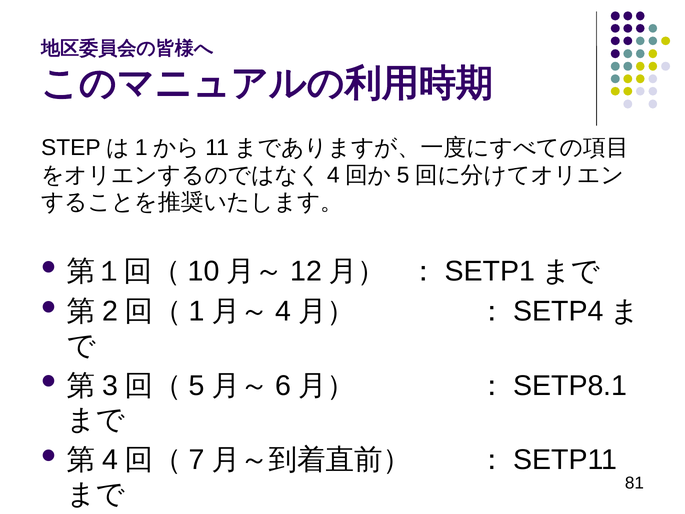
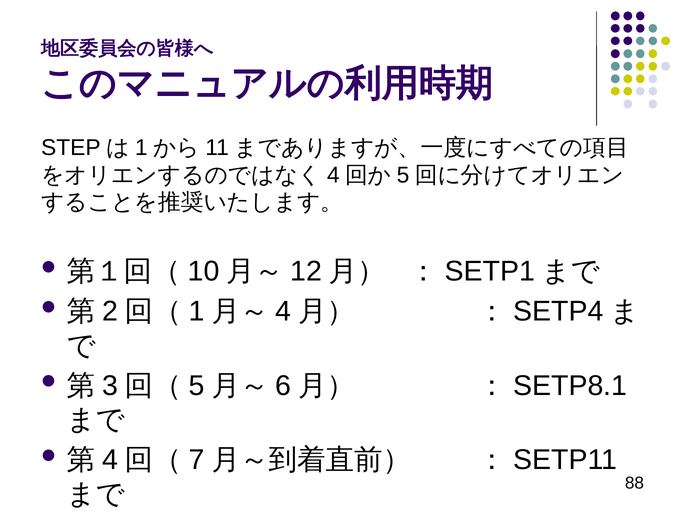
81: 81 -> 88 (634, 483)
